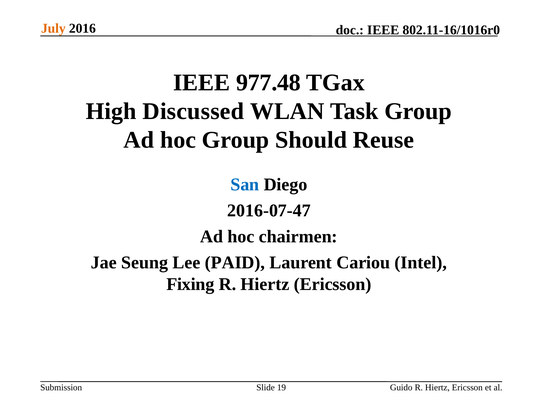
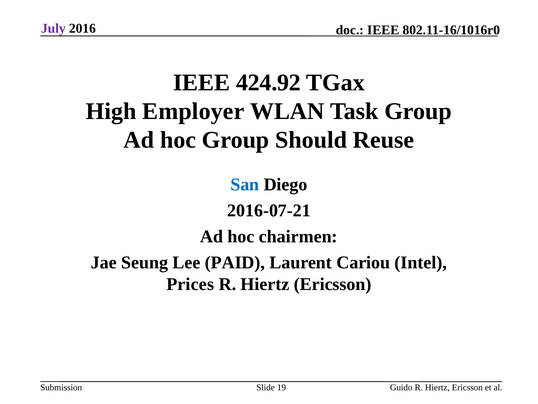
July colour: orange -> purple (53, 29)
977.48: 977.48 -> 424.92 (268, 82)
Discussed: Discussed -> Employer (193, 111)
2016-07-47: 2016-07-47 -> 2016-07-21 (269, 210)
Fixing: Fixing -> Prices (190, 284)
